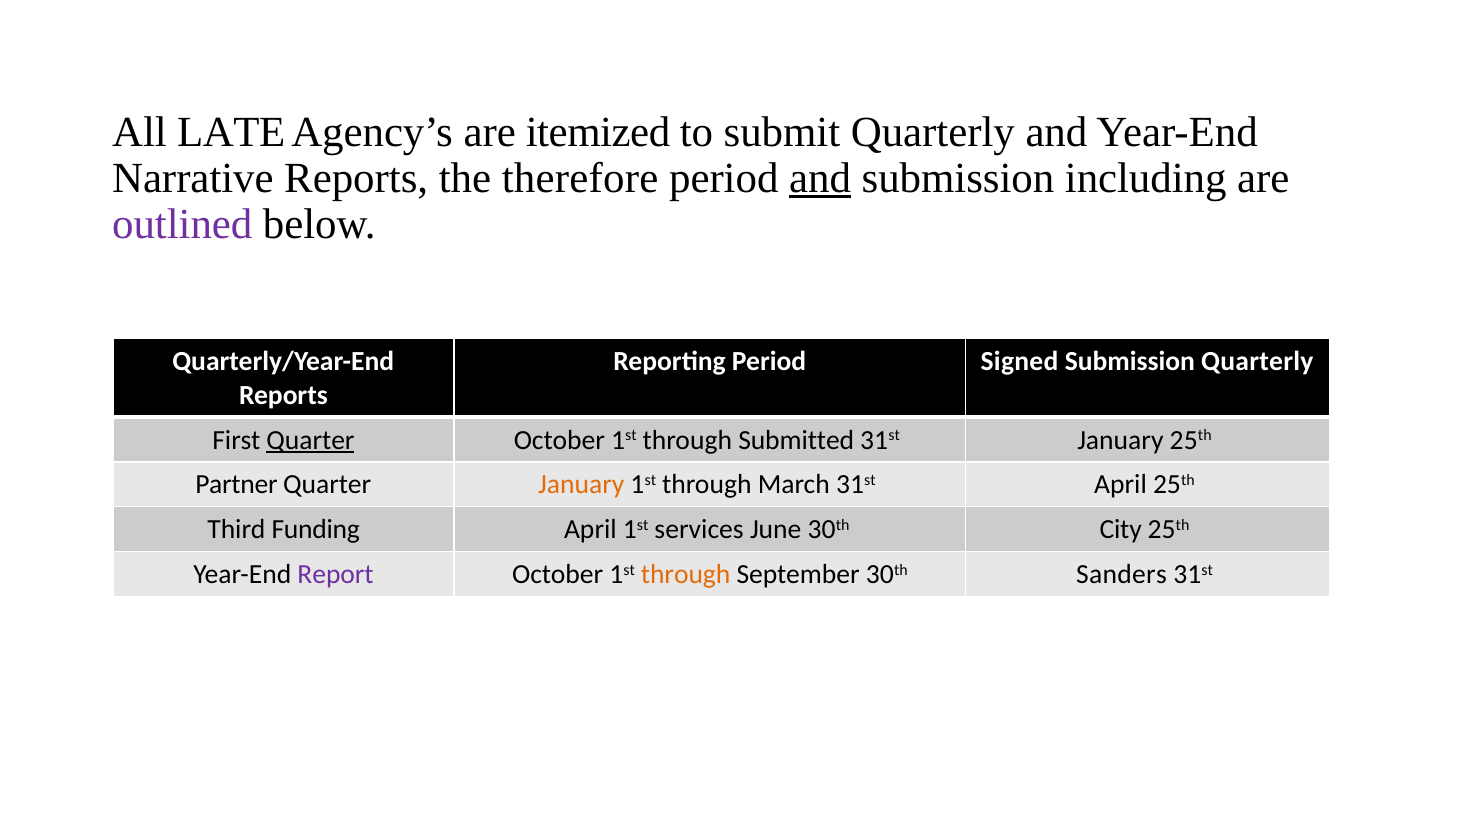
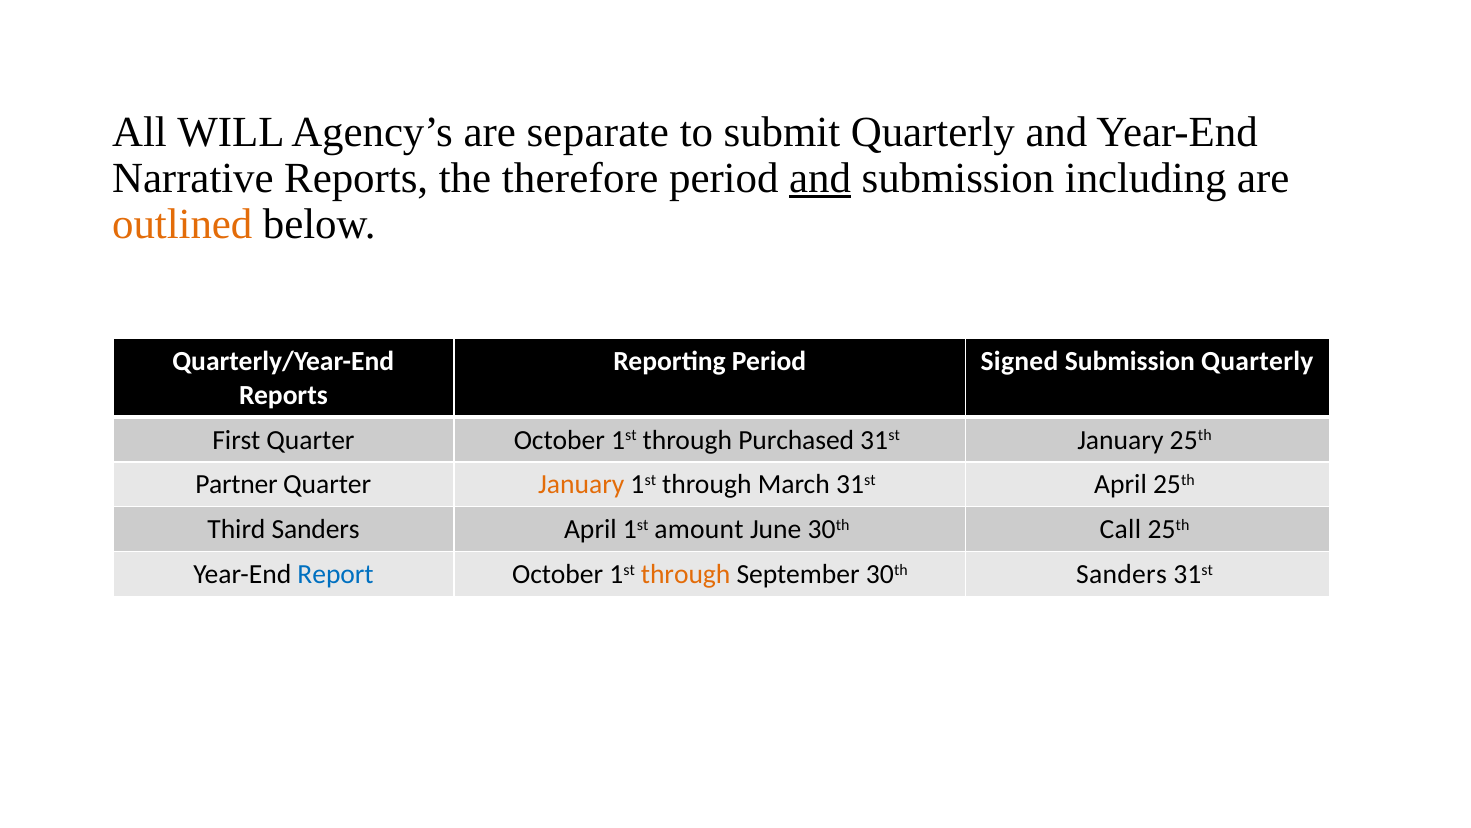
LATE: LATE -> WILL (231, 132)
itemized: itemized -> separate (598, 132)
outlined colour: purple -> orange (182, 224)
Quarter underline: present -> none (311, 440)
Submitted: Submitted -> Purchased (796, 440)
Third Funding: Funding -> Sanders (316, 529)
services: services -> amount (699, 529)
City: City -> Call (1120, 529)
Report colour: purple -> blue (336, 574)
